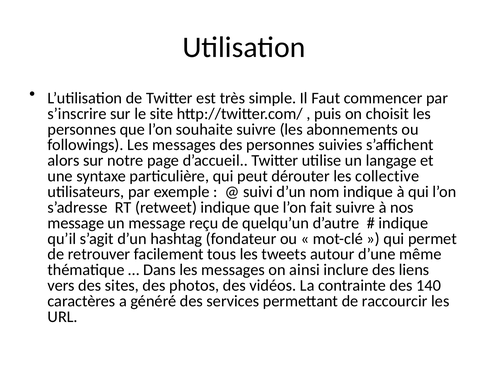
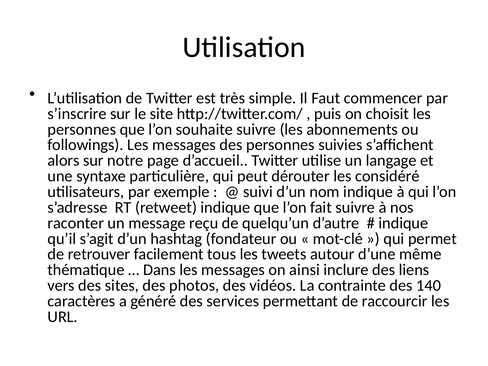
collective: collective -> considéré (387, 176)
message: message -> raconter (76, 223)
